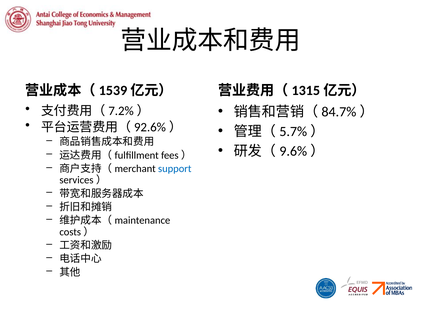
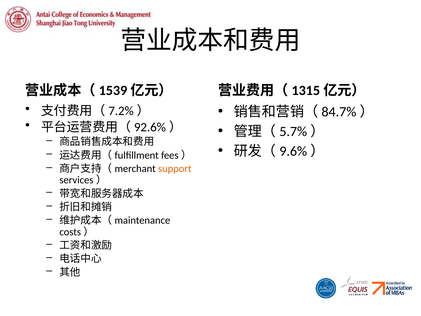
support colour: blue -> orange (175, 169)
